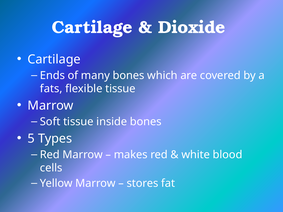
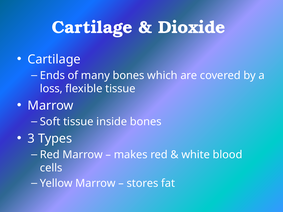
fats: fats -> loss (51, 89)
5: 5 -> 3 (31, 139)
